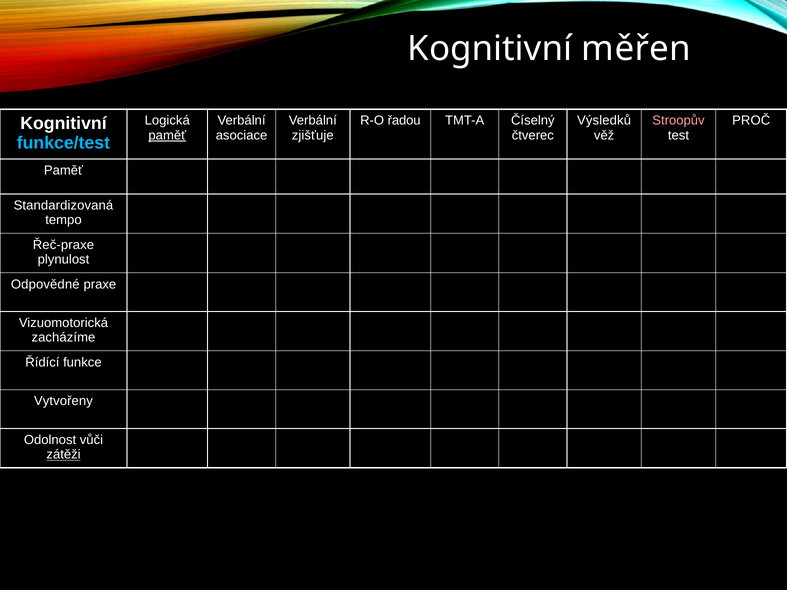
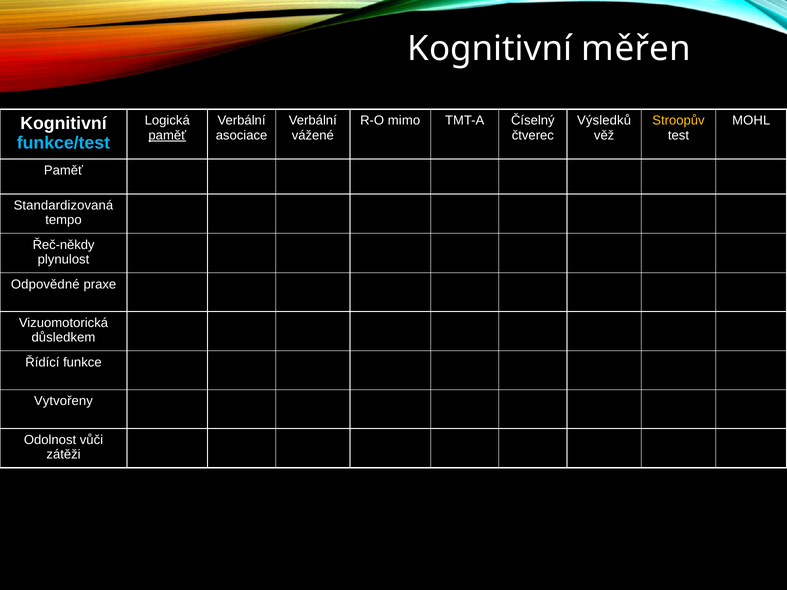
řadou: řadou -> mimo (404, 121)
Stroopův colour: pink -> yellow (678, 121)
PROČ: PROČ -> MOHL (751, 121)
zjišťuje: zjišťuje -> vážené (313, 135)
Řeč-praxe: Řeč-praxe -> Řeč-někdy (64, 245)
zacházíme: zacházíme -> důsledkem (63, 338)
zátěži underline: present -> none (64, 455)
